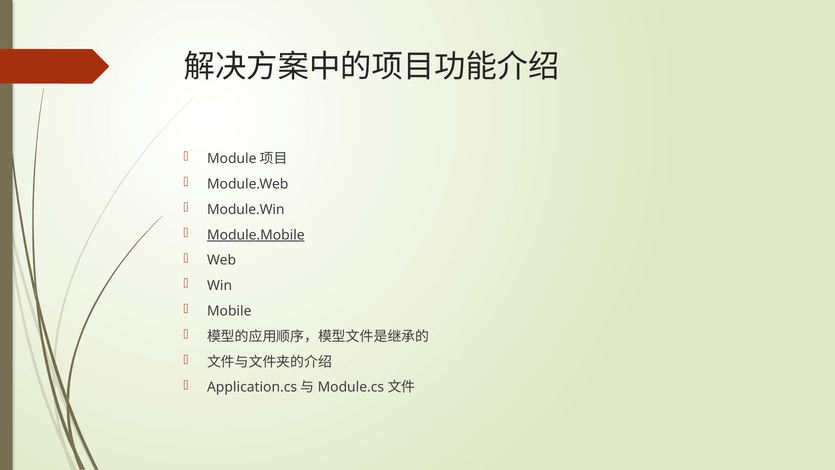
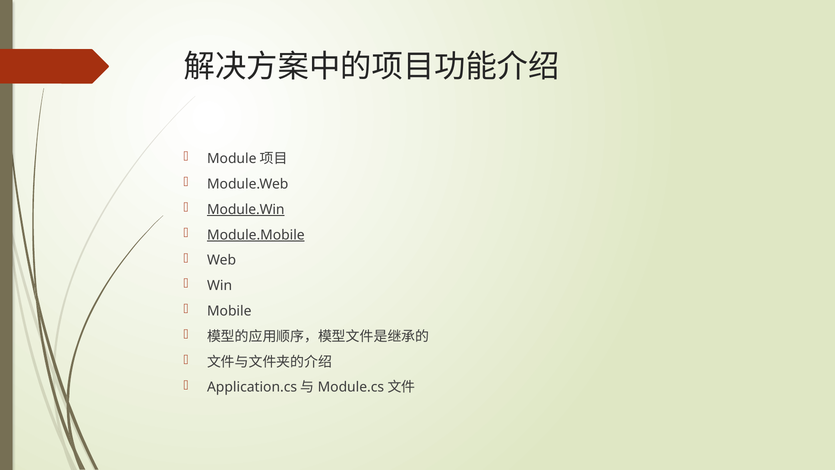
Module.Win underline: none -> present (246, 209)
